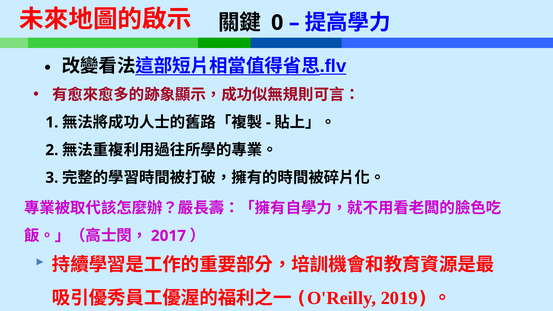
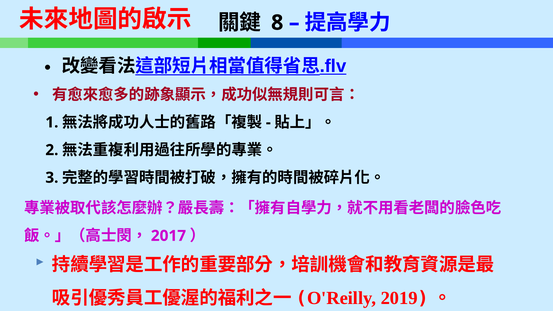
0: 0 -> 8 (277, 23)
